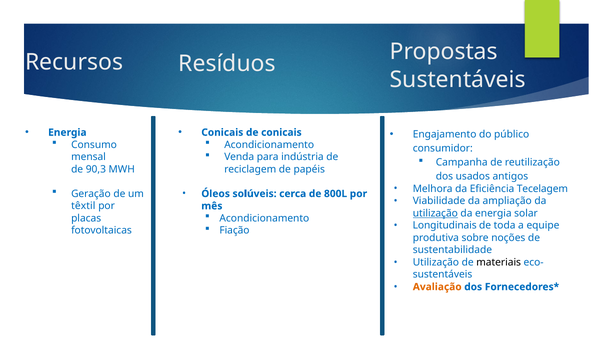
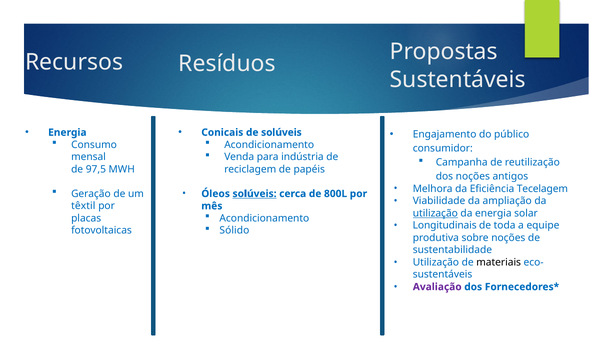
de conicais: conicais -> solúveis (281, 132)
90,3: 90,3 -> 97,5 (96, 169)
dos usados: usados -> noções (473, 176)
solúveis underline: none -> present (255, 194)
Fiação: Fiação -> Sólido (234, 230)
Avaliação colour: orange -> purple (437, 287)
